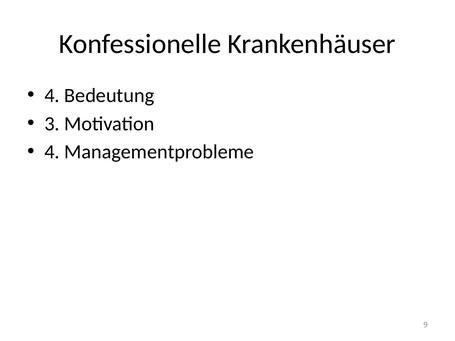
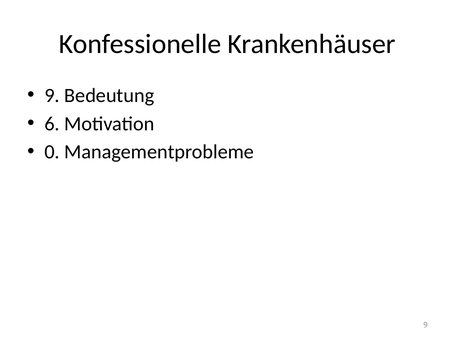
4: 4 -> 9 (52, 95)
3: 3 -> 6 (52, 124)
4: 4 -> 0 (52, 152)
